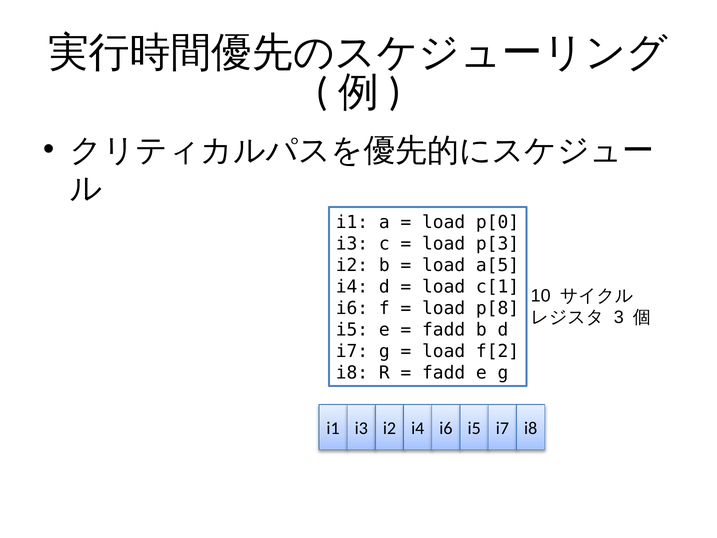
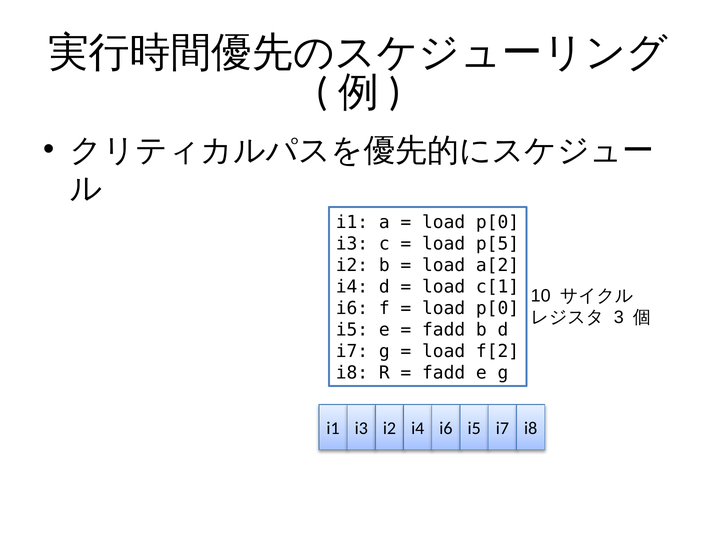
p[3: p[3 -> p[5 (498, 244)
a[5: a[5 -> a[2 (498, 265)
p[8: p[8 -> p[0 (498, 308)
